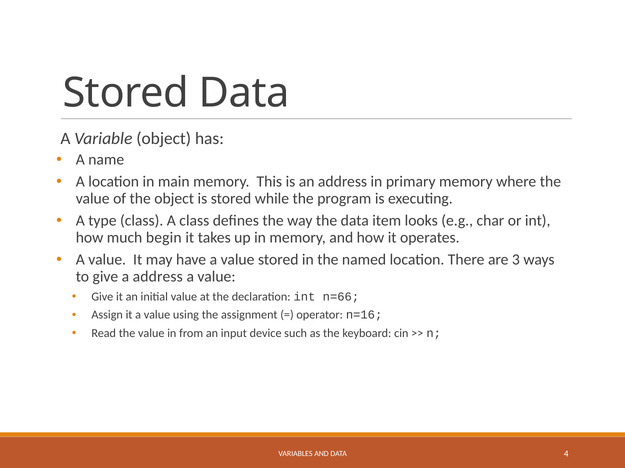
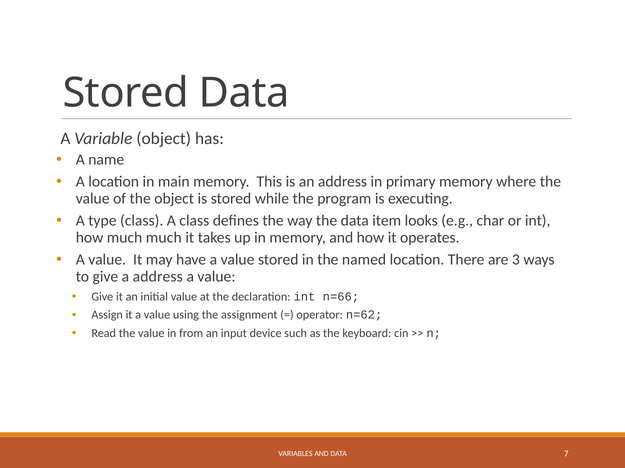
much begin: begin -> much (164, 238)
n=16: n=16 -> n=62 (364, 315)
4: 4 -> 7 (566, 455)
